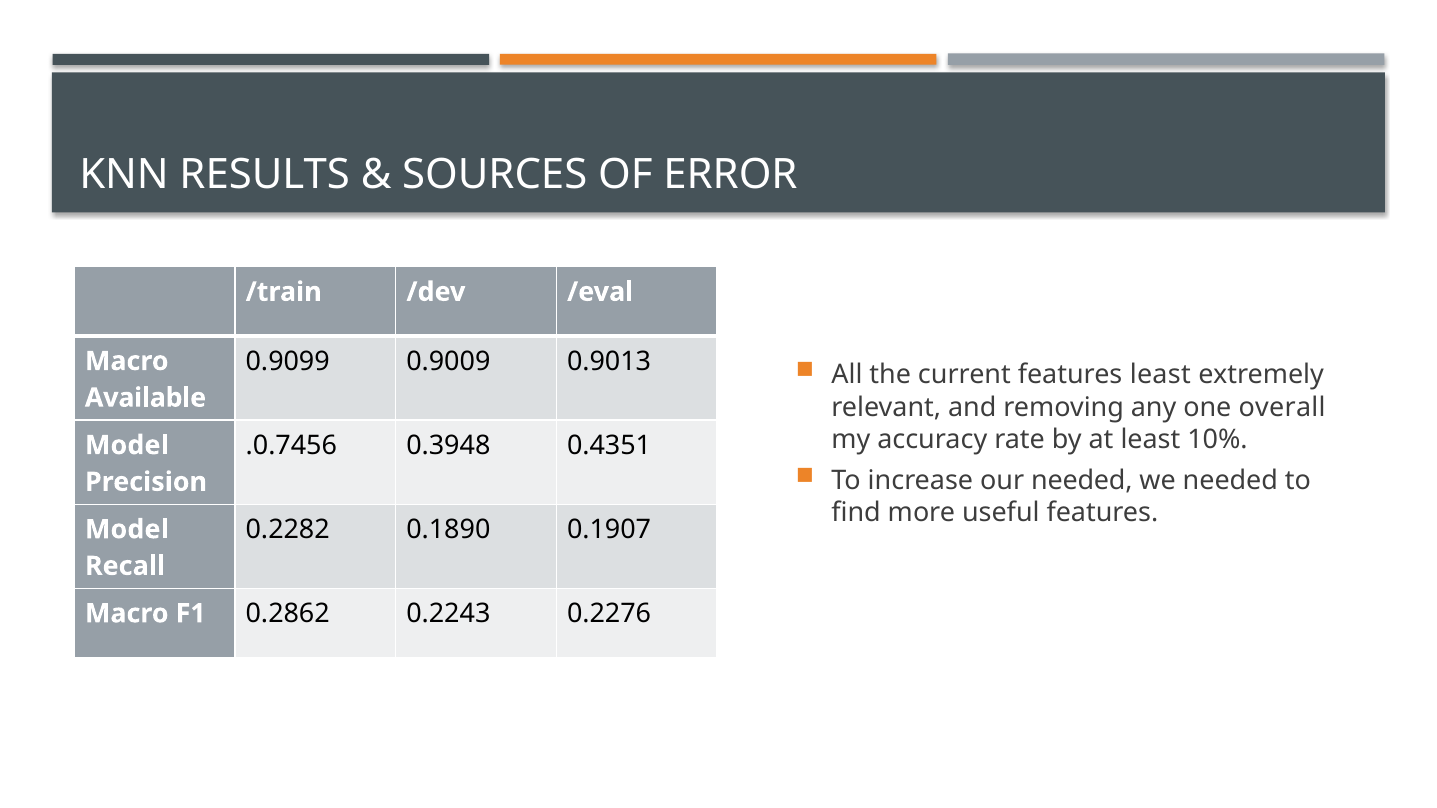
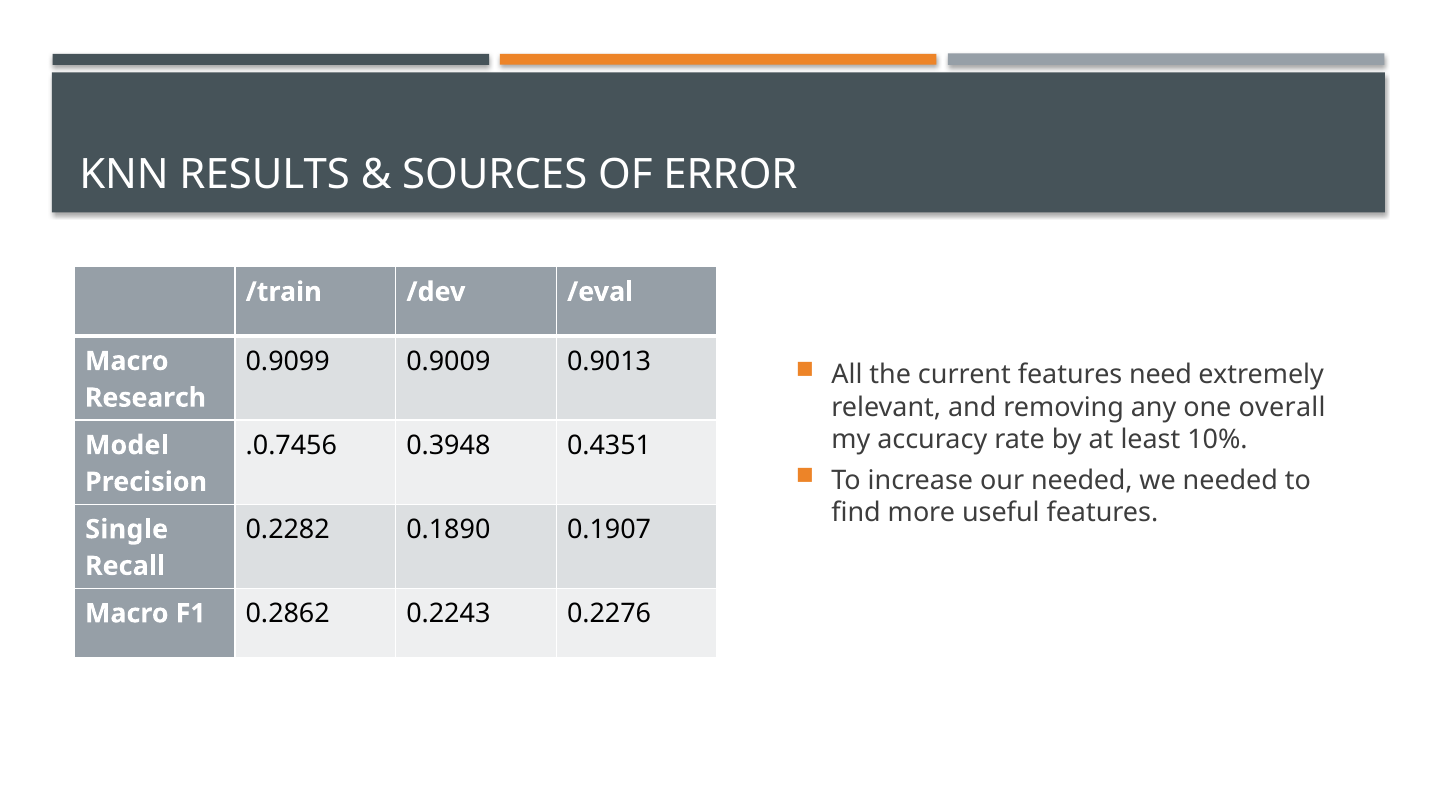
features least: least -> need (1161, 375)
Available: Available -> Research (146, 398)
Model: Model -> Single (127, 530)
